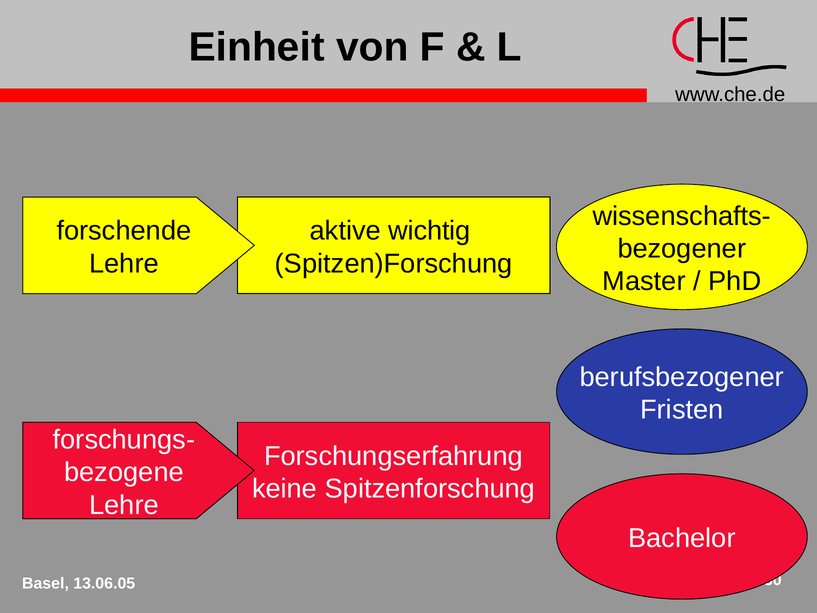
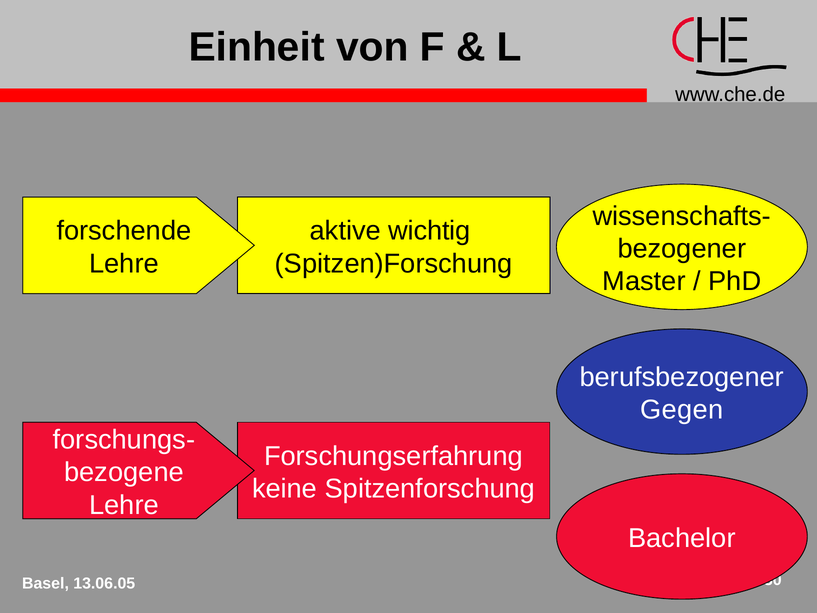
Fristen: Fristen -> Gegen (682, 410)
